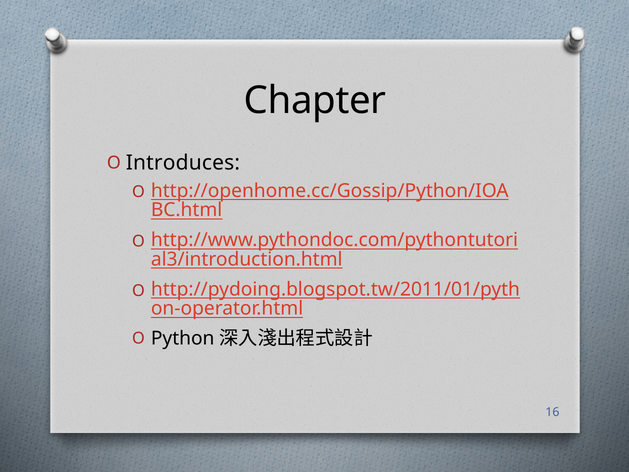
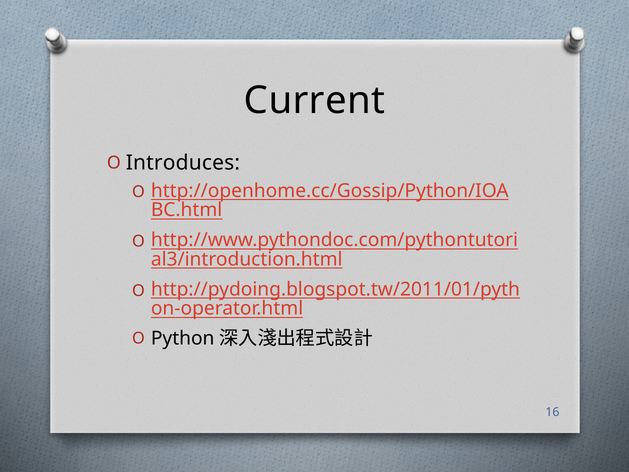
Chapter: Chapter -> Current (315, 100)
